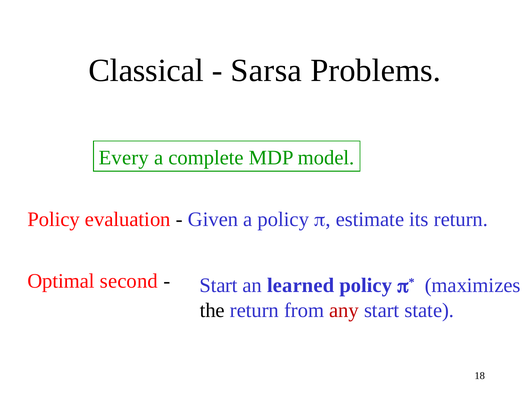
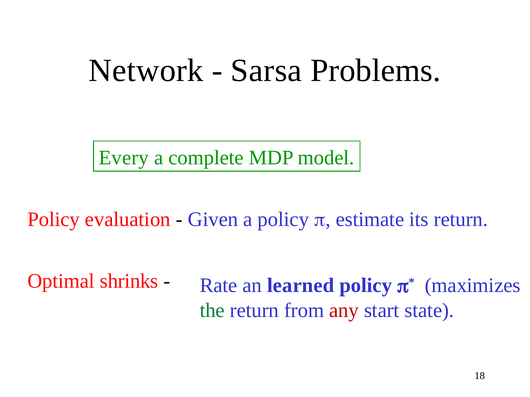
Classical: Classical -> Network (146, 71)
second: second -> shrinks (129, 281)
Start: Start -> Rate (219, 286)
the colour: black -> green (212, 311)
